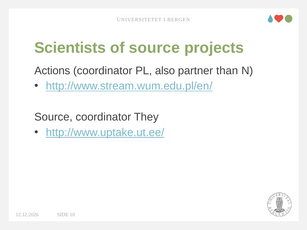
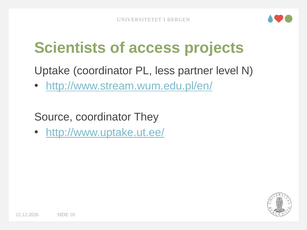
of source: source -> access (154, 48)
Actions: Actions -> Uptake (52, 71)
also: also -> less (165, 71)
than: than -> level (227, 71)
